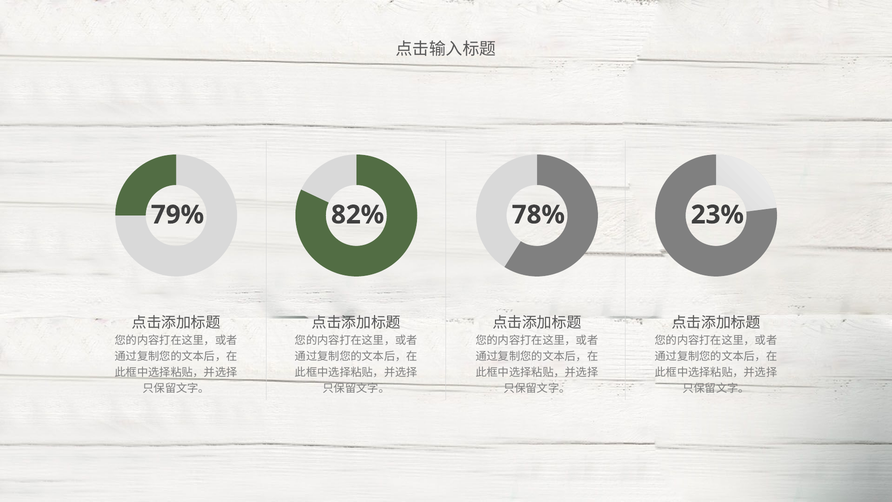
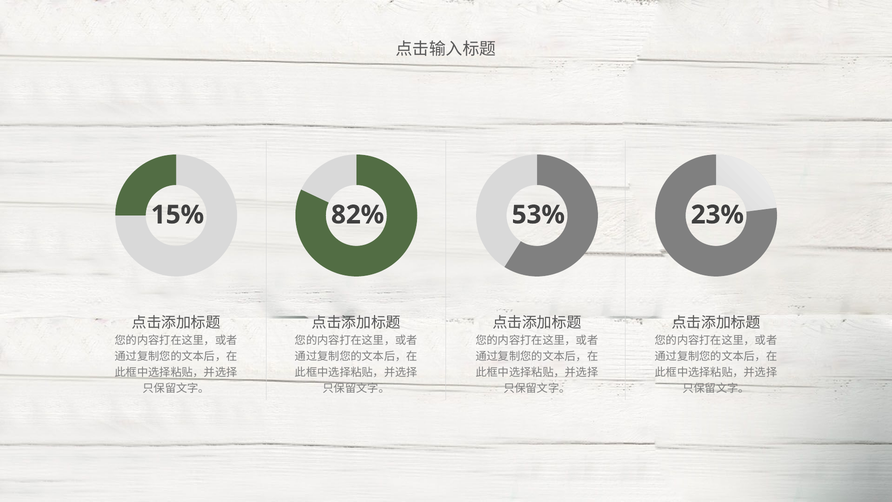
79%: 79% -> 15% (177, 215)
78%: 78% -> 53% (538, 215)
